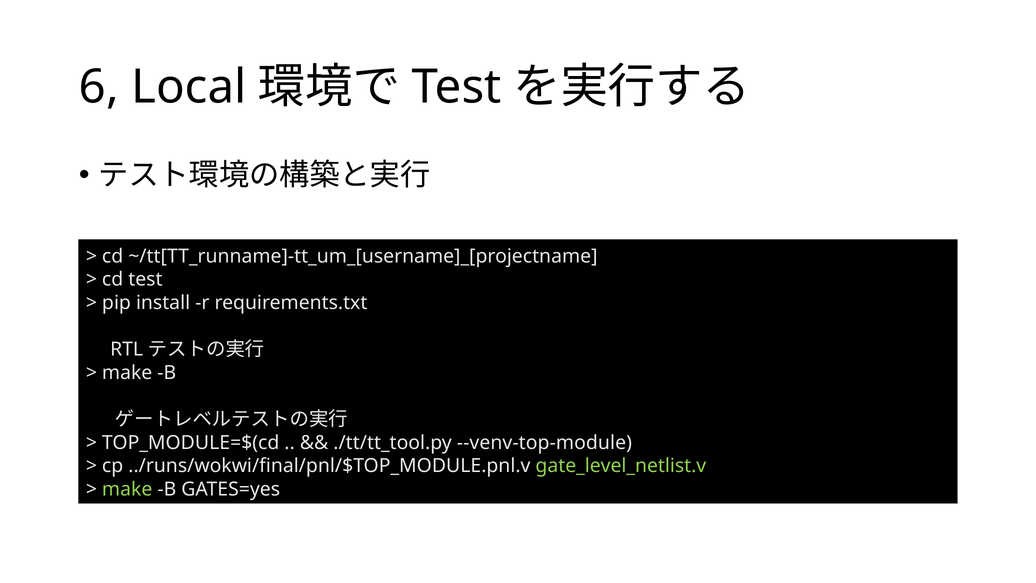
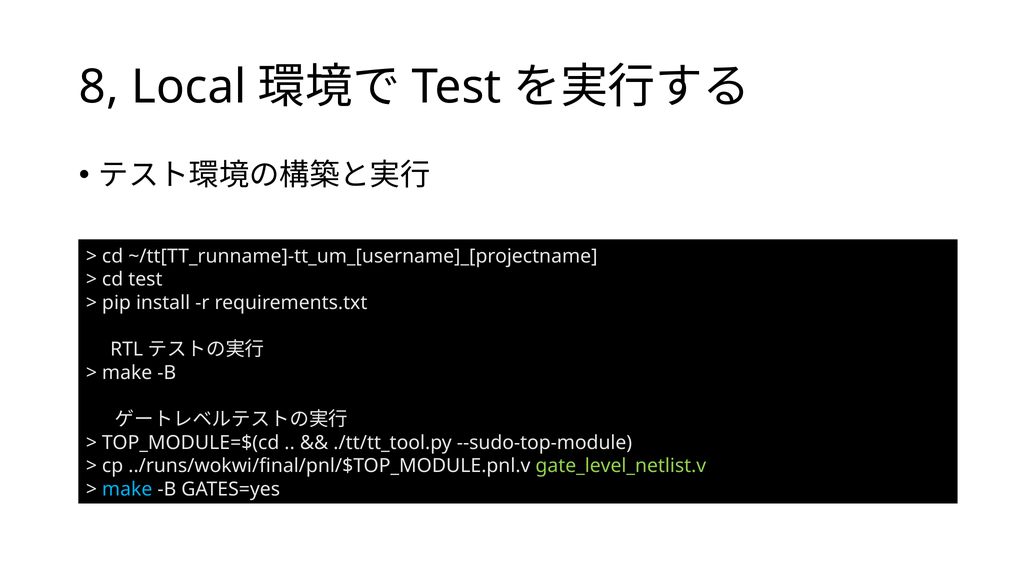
6: 6 -> 8 (99, 87)
--venv-top-module: --venv-top-module -> --sudo-top-module (544, 443)
make colour: light green -> light blue (127, 489)
